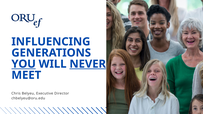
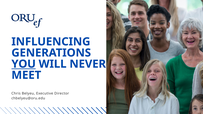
NEVER underline: present -> none (88, 64)
